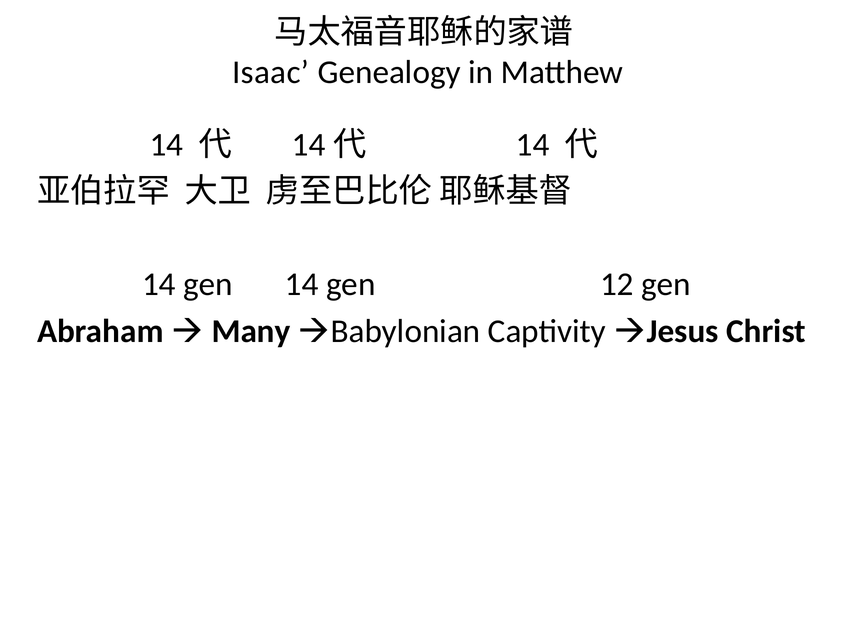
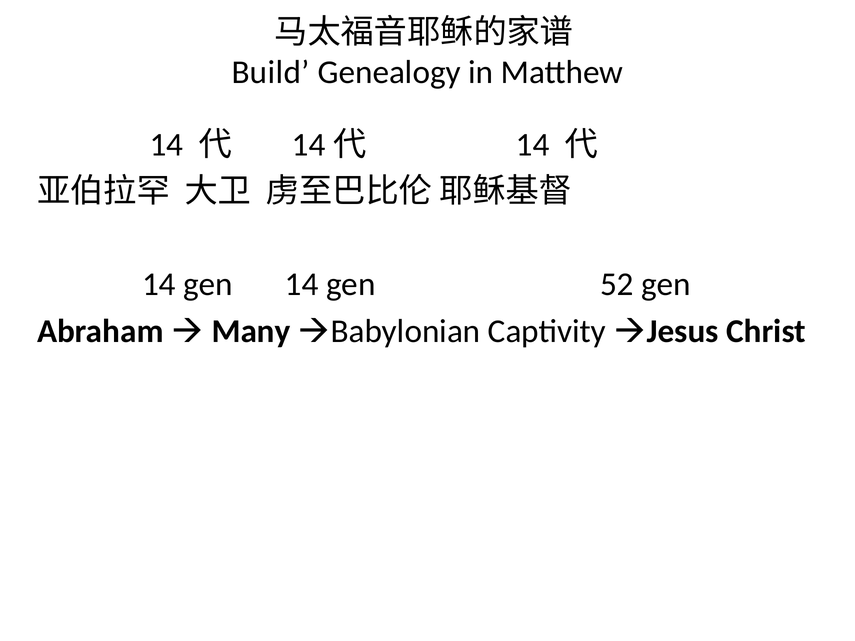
Isaac: Isaac -> Build (271, 72)
12: 12 -> 52 (617, 285)
